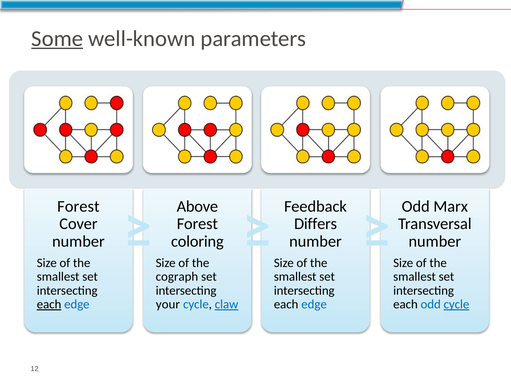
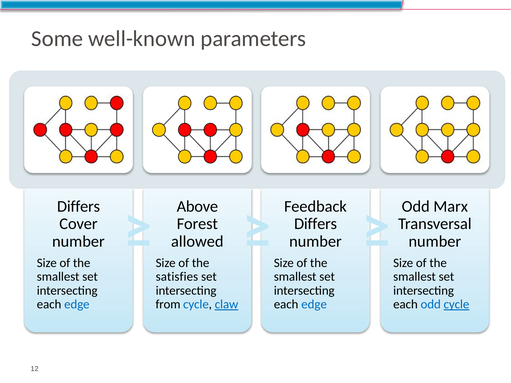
Some underline: present -> none (57, 39)
Forest: Forest -> Differs (79, 206)
coloring: coloring -> allowed (197, 242)
cograph: cograph -> satisfies (177, 277)
each underline: present -> none (49, 305)
your: your -> from (168, 305)
